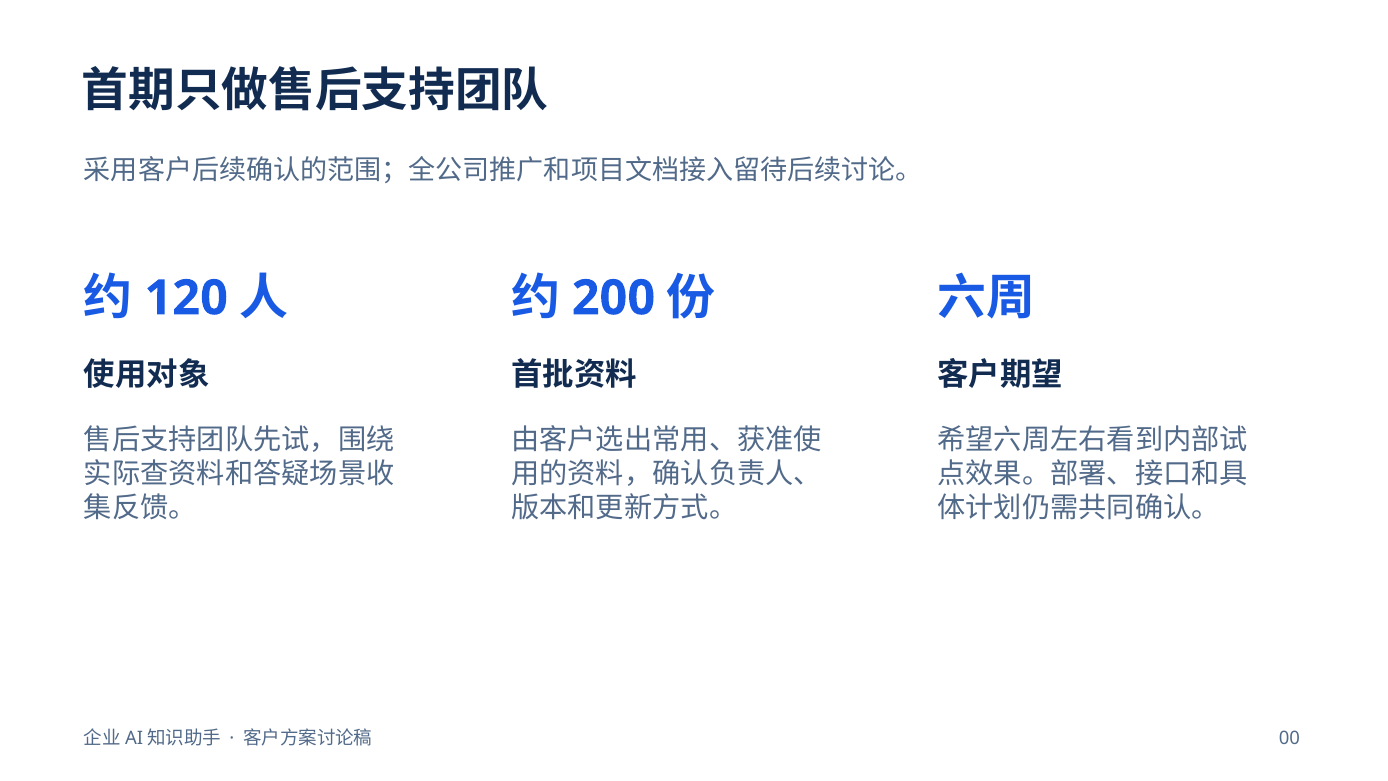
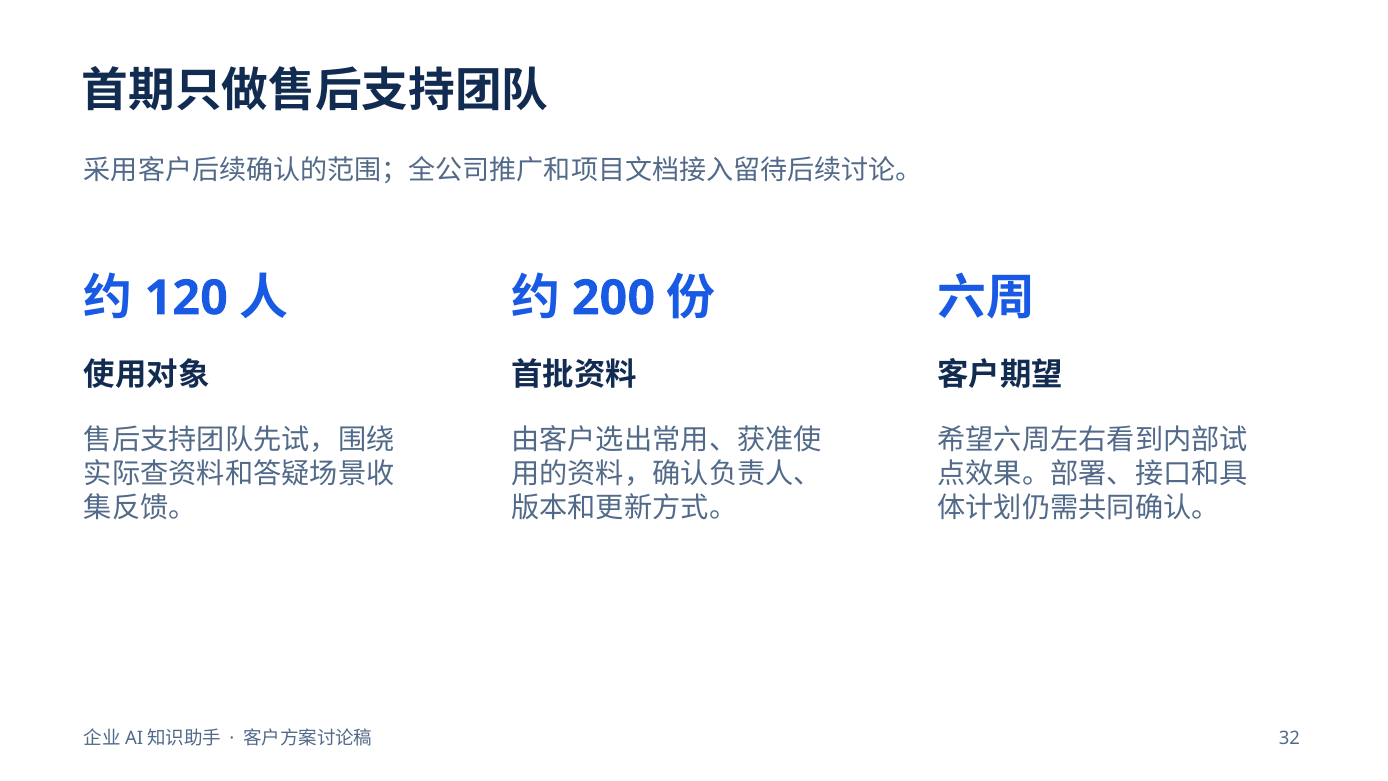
00: 00 -> 32 (1289, 739)
